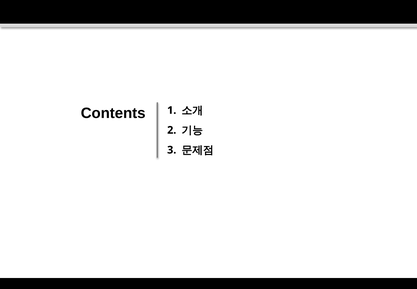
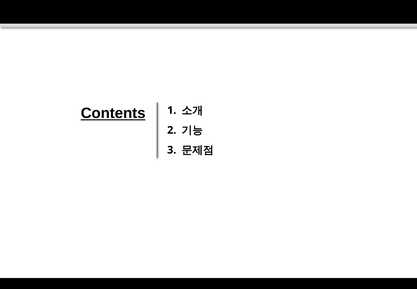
Contents underline: none -> present (113, 113)
